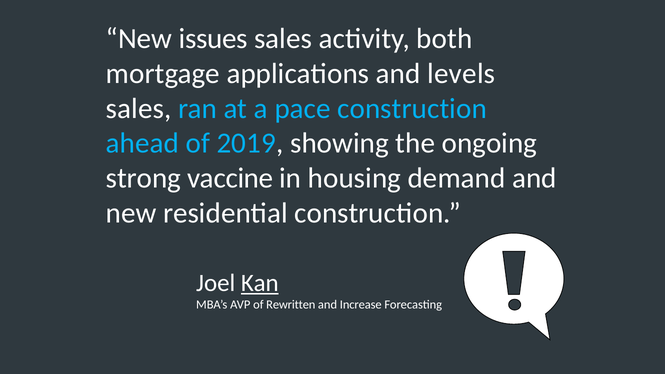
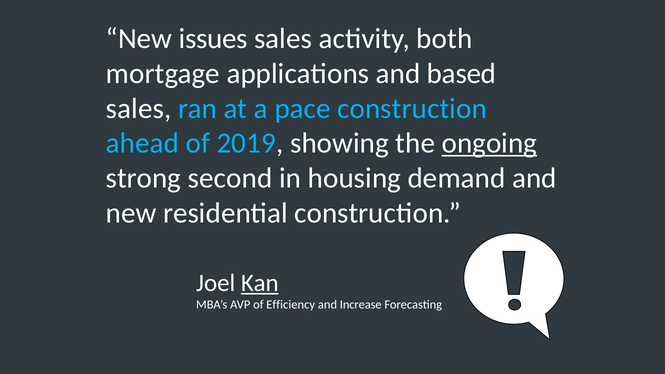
levels: levels -> based (462, 74)
ongoing underline: none -> present (489, 143)
vaccine: vaccine -> second (230, 178)
Rewritten: Rewritten -> Efficiency (291, 305)
